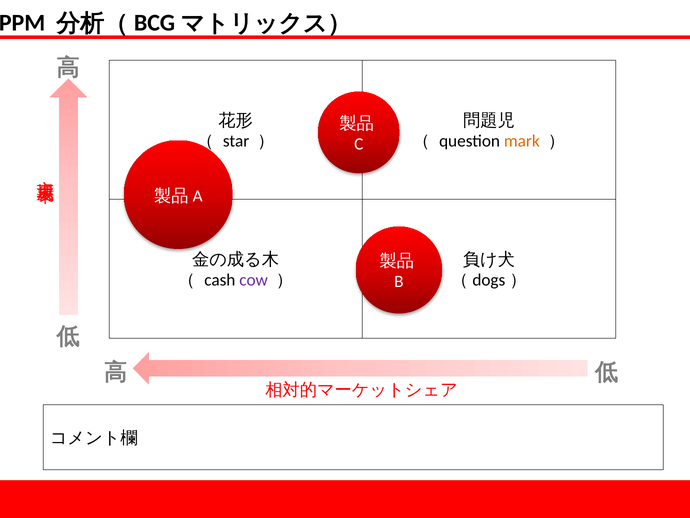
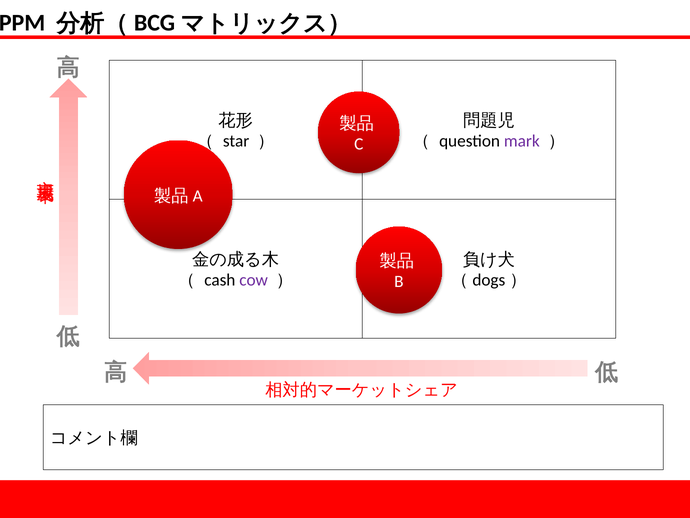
mark colour: orange -> purple (522, 141)
